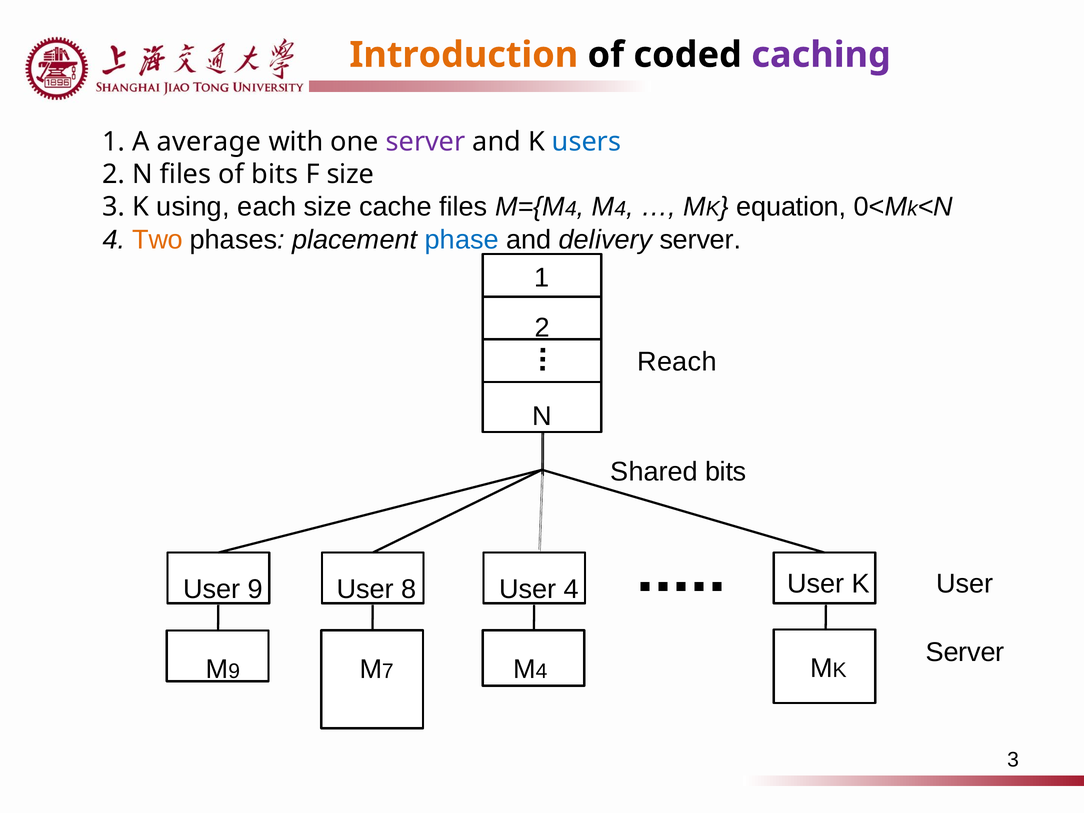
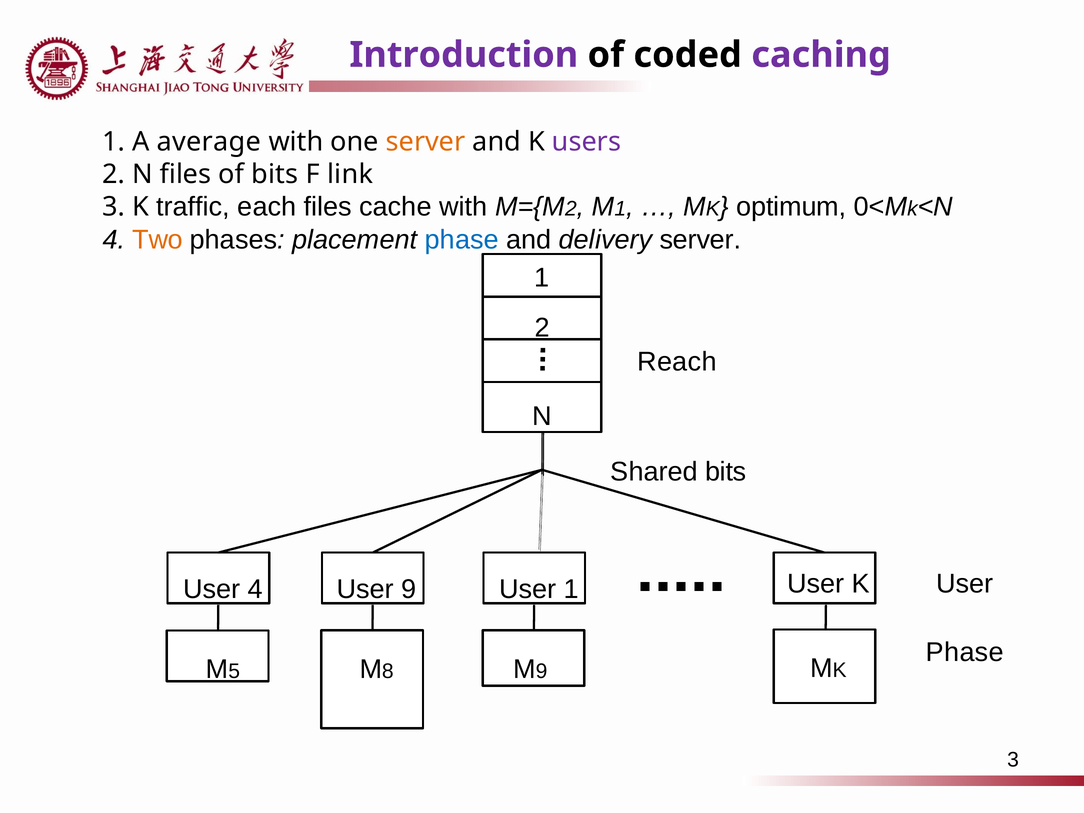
Introduction colour: orange -> purple (464, 55)
server colour: purple -> orange (426, 142)
users colour: blue -> purple (586, 142)
F size: size -> link (350, 175)
using: using -> traffic (193, 207)
each size: size -> files (328, 207)
cache files: files -> with (463, 207)
4: 4 -> 2 (571, 209)
4: 4 -> 1 (620, 209)
equation: equation -> optimum (791, 207)
User 9: 9 -> 4 (255, 589)
User 8: 8 -> 9 (409, 589)
User 4: 4 -> 1 (571, 589)
Server: Server -> Phase (965, 652)
9: 9 -> 5 (234, 671)
7: 7 -> 8 (388, 671)
4: 4 -> 9 (542, 671)
